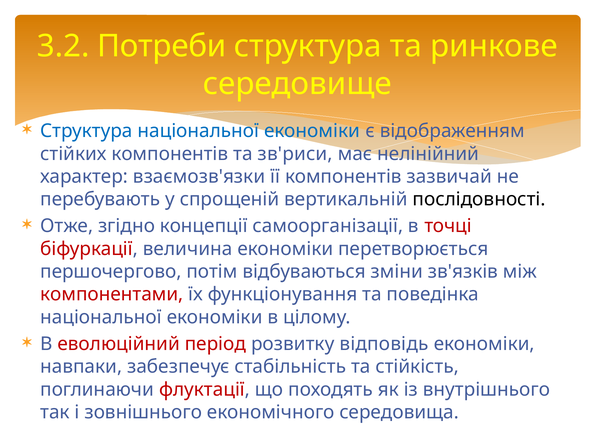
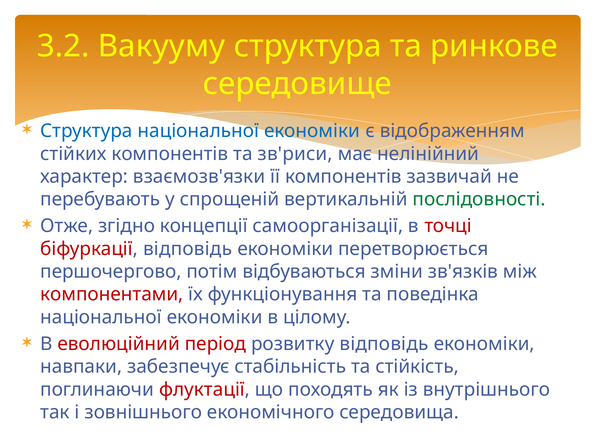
Потреби: Потреби -> Вакууму (162, 46)
послідовності colour: black -> green (479, 199)
біфуркації величина: величина -> відповідь (188, 249)
